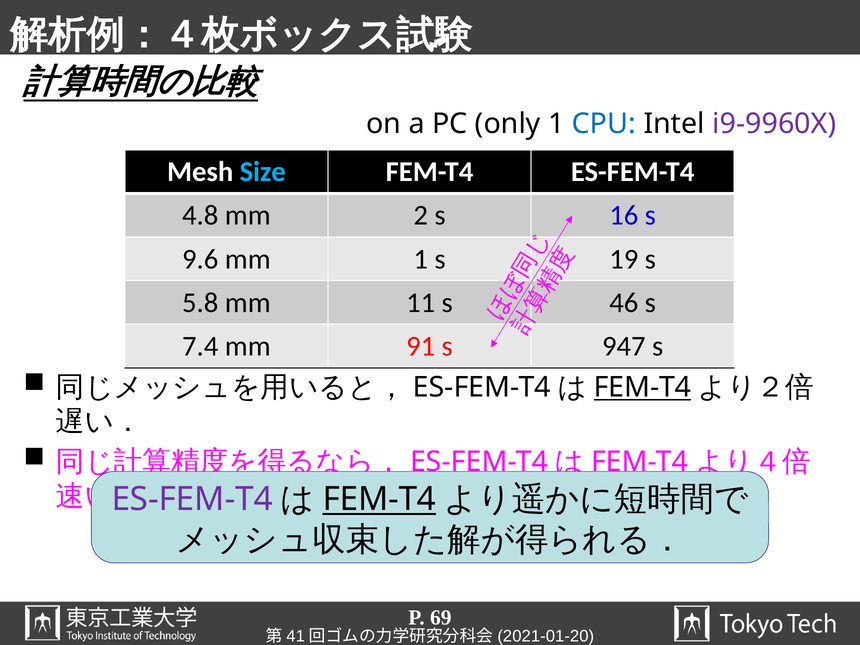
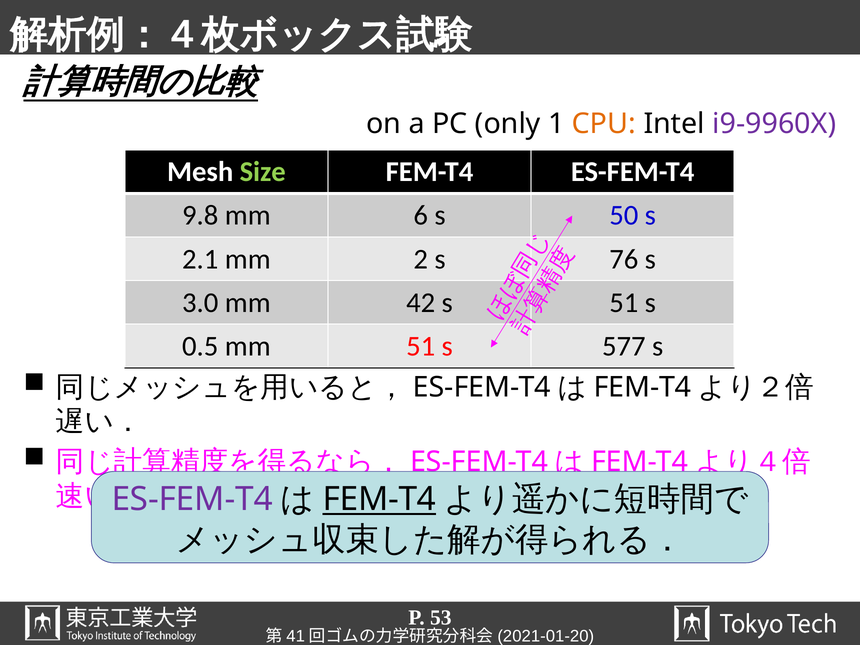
CPU colour: blue -> orange (604, 124)
Size colour: light blue -> light green (263, 172)
4.8: 4.8 -> 9.8 (200, 215)
2: 2 -> 6 (421, 215)
16: 16 -> 50 (624, 215)
9.6: 9.6 -> 2.1 (200, 259)
mm 1: 1 -> 2 (421, 259)
19: 19 -> 76 (624, 259)
5.8: 5.8 -> 3.0 (200, 303)
11: 11 -> 42 (421, 303)
s 46: 46 -> 51 (624, 303)
7.4: 7.4 -> 0.5 (200, 346)
mm 91: 91 -> 51 (421, 346)
947: 947 -> 577 (624, 346)
FEM-T4 underline: present -> none (643, 387)
69: 69 -> 53 (441, 618)
